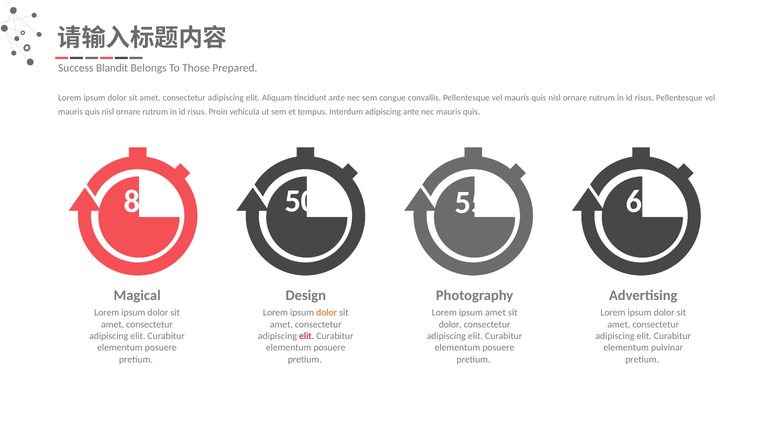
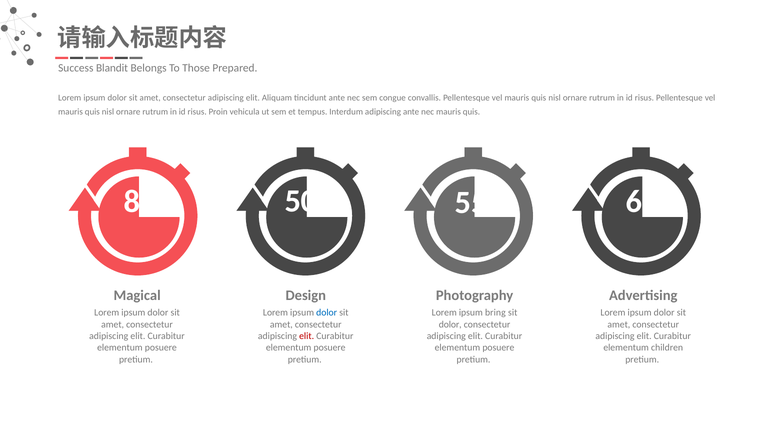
dolor colour: orange -> blue (327, 313)
ipsum amet: amet -> bring (495, 313)
pulvinar: pulvinar -> children (667, 348)
